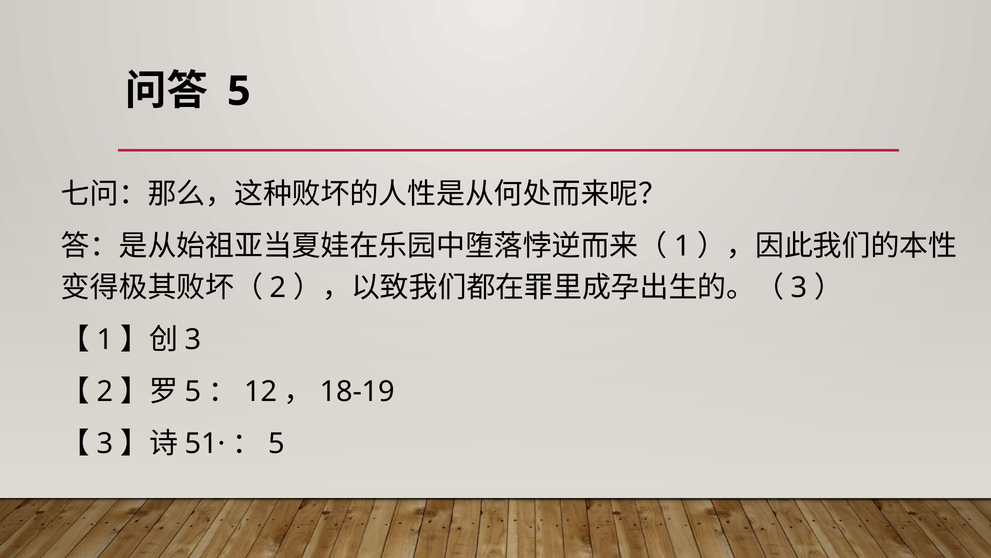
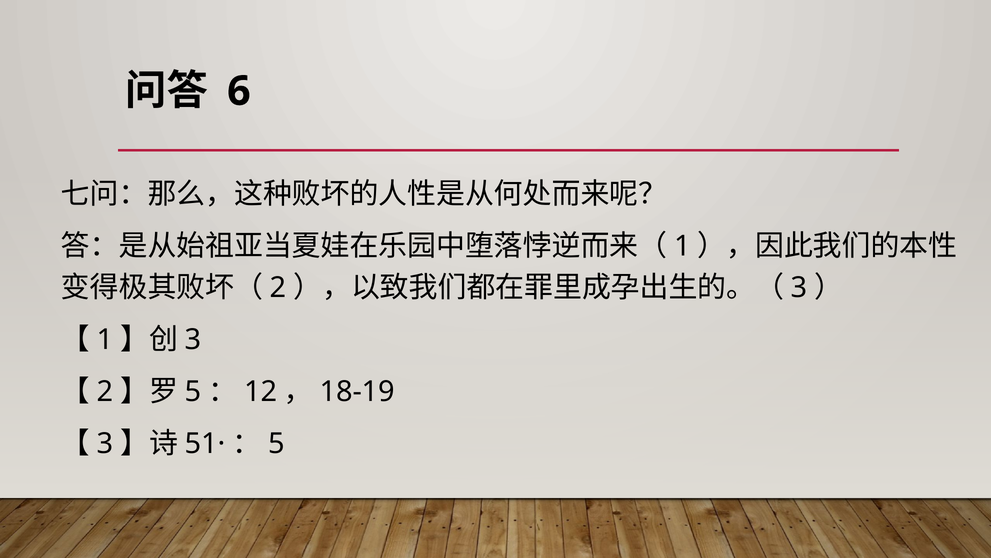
5: 5 -> 6 (239, 91)
